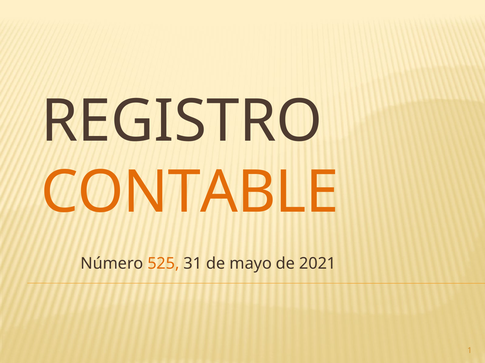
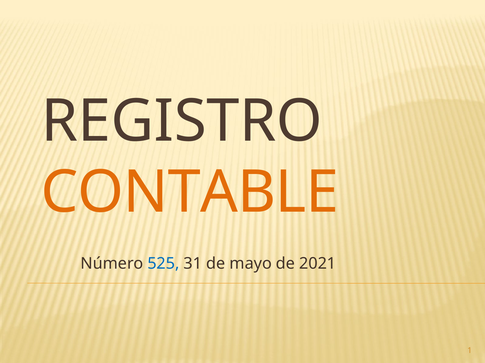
525 colour: orange -> blue (163, 264)
